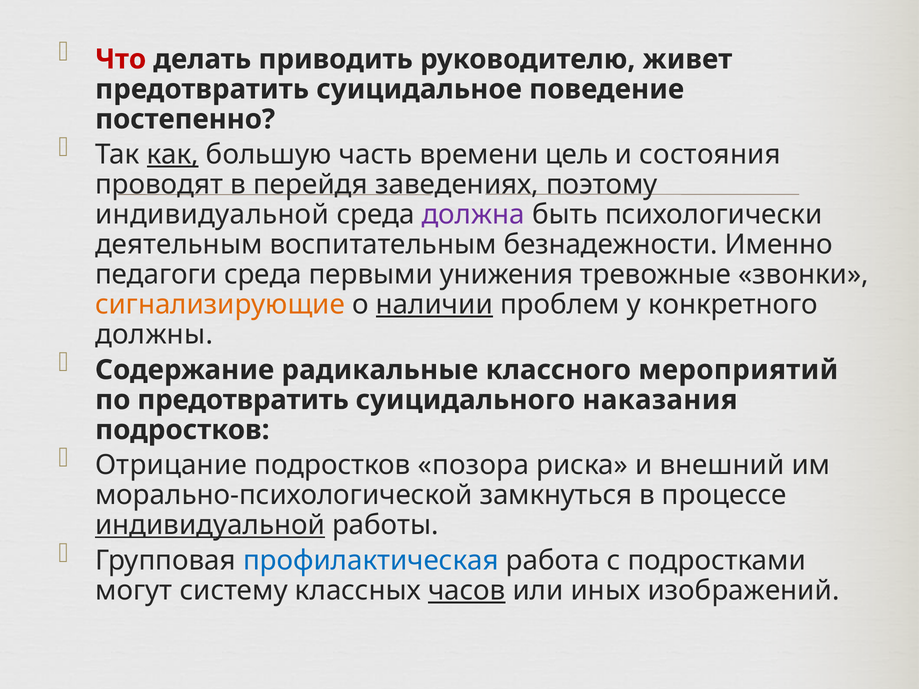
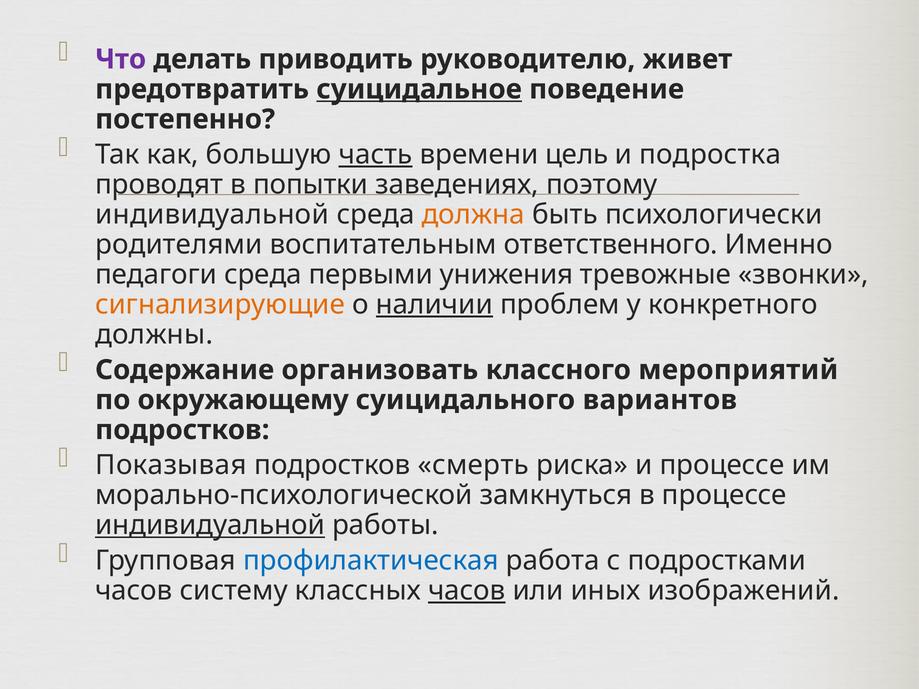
Что colour: red -> purple (121, 59)
суицидальное underline: none -> present (419, 89)
как underline: present -> none (173, 155)
часть underline: none -> present (376, 155)
состояния: состояния -> подростка (710, 155)
перейдя: перейдя -> попытки (311, 185)
должна colour: purple -> orange (473, 215)
деятельным: деятельным -> родителями (179, 245)
безнадежности: безнадежности -> ответственного (611, 245)
радикальные: радикальные -> организовать (380, 370)
по предотвратить: предотвратить -> окружающему (243, 400)
наказания: наказания -> вариантов (660, 400)
Отрицание: Отрицание -> Показывая (171, 465)
позора: позора -> смерть (473, 465)
и внешний: внешний -> процессе (722, 465)
могут: могут -> часов (134, 591)
